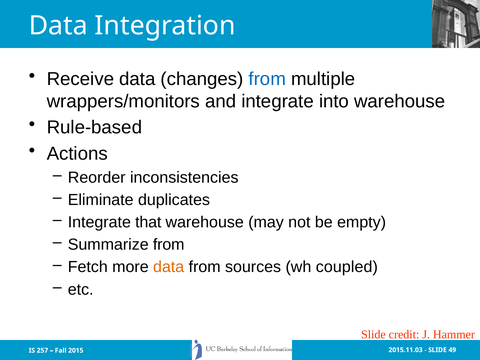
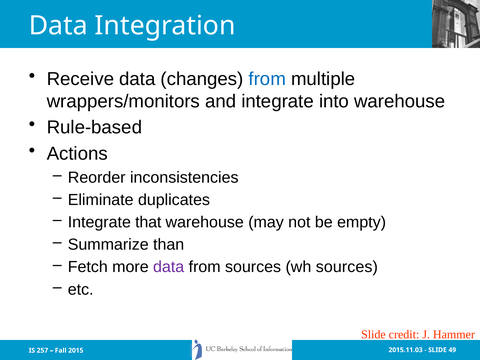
Summarize from: from -> than (169, 245)
data colour: orange -> purple (169, 267)
wh coupled: coupled -> sources (347, 267)
